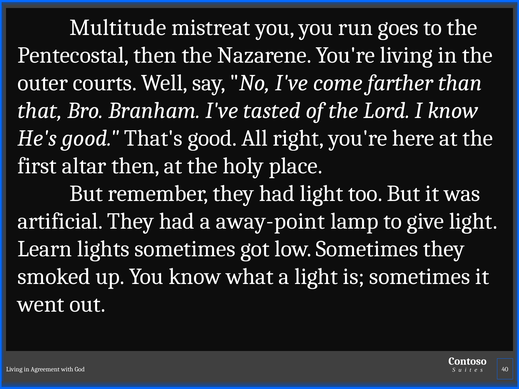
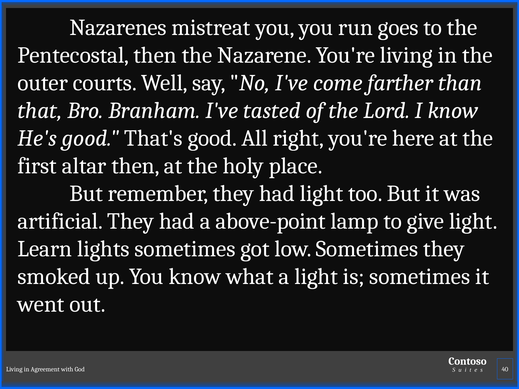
Multitude: Multitude -> Nazarenes (118, 28)
away-point: away-point -> above-point (271, 222)
